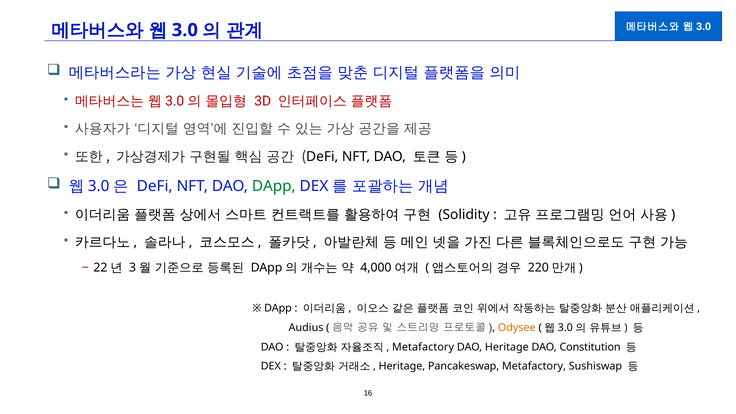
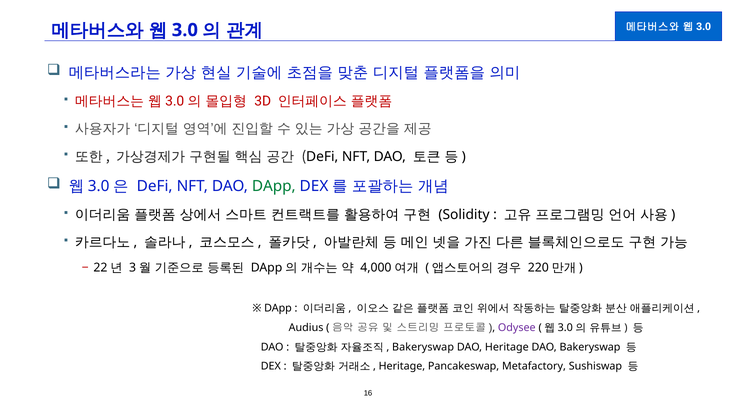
Odysee colour: orange -> purple (517, 328)
Metafactory: Metafactory -> Bakeryswap (423, 347)
DAO Constitution: Constitution -> Bakeryswap (590, 347)
